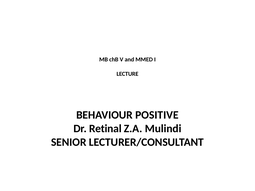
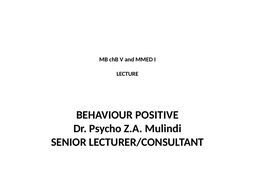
Retinal: Retinal -> Psycho (105, 129)
